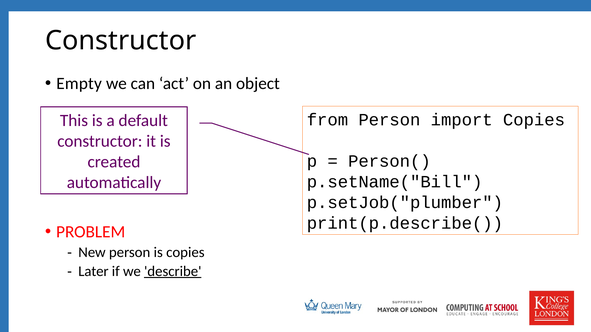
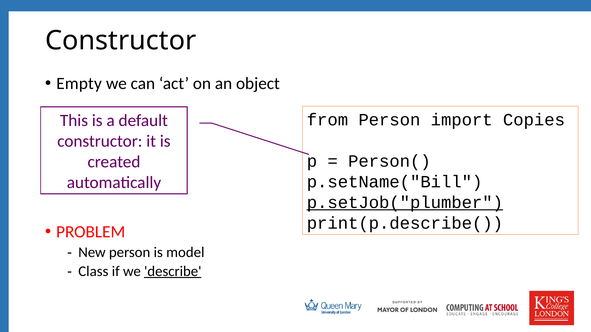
p.setJob("plumber underline: none -> present (405, 203)
is copies: copies -> model (185, 253)
Later: Later -> Class (93, 272)
